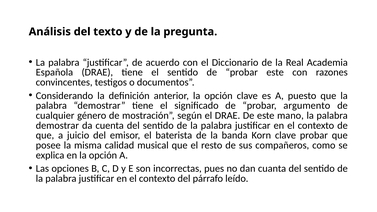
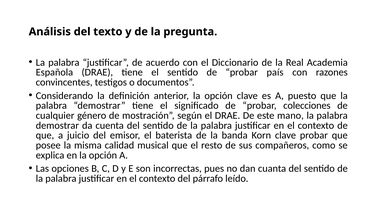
probar este: este -> país (275, 72)
argumento: argumento -> colecciones (307, 106)
